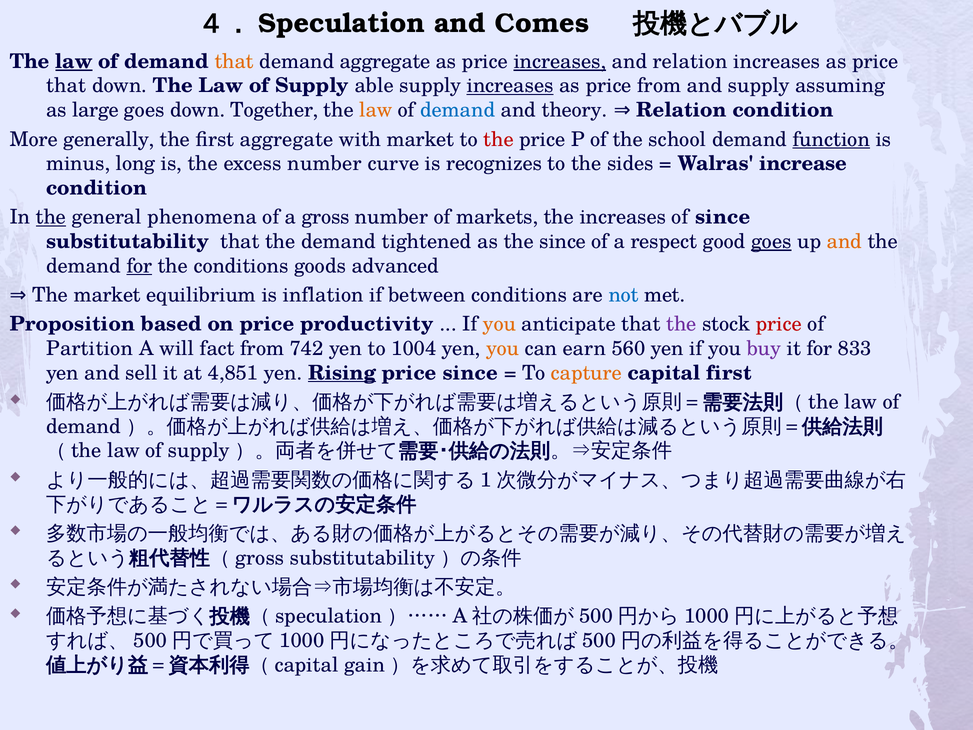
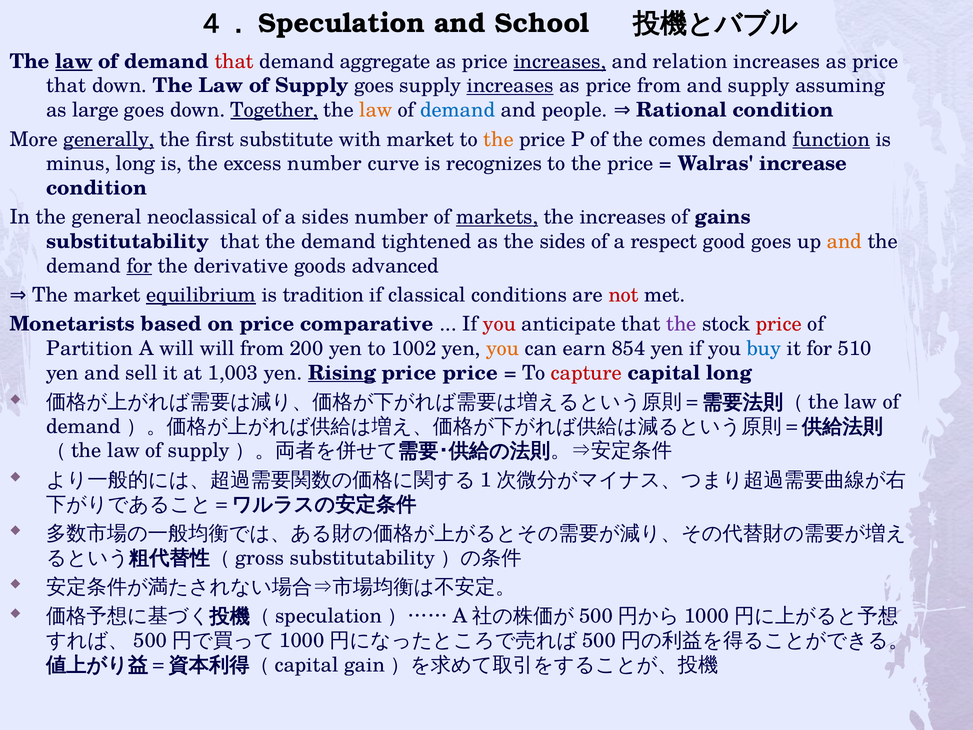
Comes: Comes -> School (542, 23)
that colour: orange -> red (234, 61)
Supply able: able -> goes (374, 86)
Together underline: none -> present (274, 110)
theory: theory -> people (575, 110)
Relation: Relation -> Rational (682, 110)
generally underline: none -> present (109, 139)
first aggregate: aggregate -> substitute (287, 139)
the colour: red -> orange (499, 139)
school: school -> comes (677, 139)
sides: sides -> price (630, 164)
the underline: present -> none (51, 217)
phenomena: phenomena -> neoclassical (202, 217)
a gross: gross -> sides (326, 217)
markets underline: none -> present (497, 217)
of since: since -> gains (723, 217)
the since: since -> sides (563, 241)
goes underline: present -> none (771, 241)
the conditions: conditions -> derivative (241, 266)
equilibrium underline: none -> present (201, 295)
inflation: inflation -> tradition (323, 295)
between: between -> classical (427, 295)
not colour: blue -> red (624, 295)
Proposition: Proposition -> Monetarists (72, 324)
productivity: productivity -> comparative (367, 324)
you colour: orange -> red (499, 324)
will fact: fact -> will (217, 348)
742: 742 -> 200 (307, 348)
1004: 1004 -> 1002 (414, 348)
560: 560 -> 854 (628, 348)
buy colour: purple -> blue (764, 348)
833: 833 -> 510 (855, 348)
4,851: 4,851 -> 1,003 (233, 373)
price since: since -> price (470, 373)
capture colour: orange -> red (586, 373)
capital first: first -> long (729, 373)
